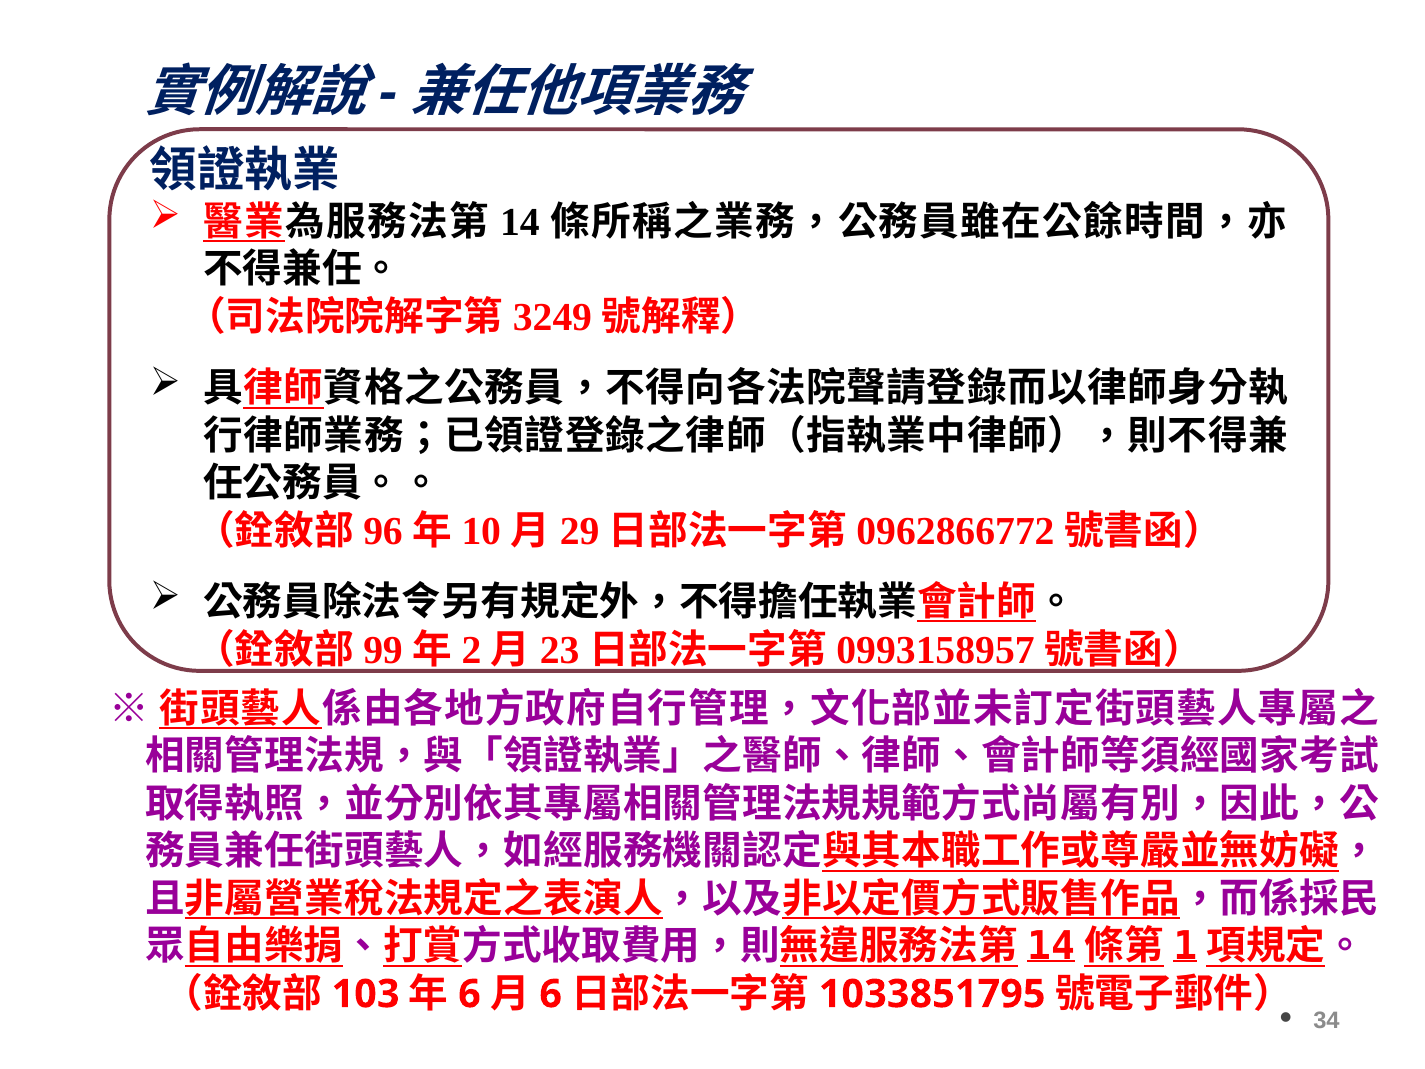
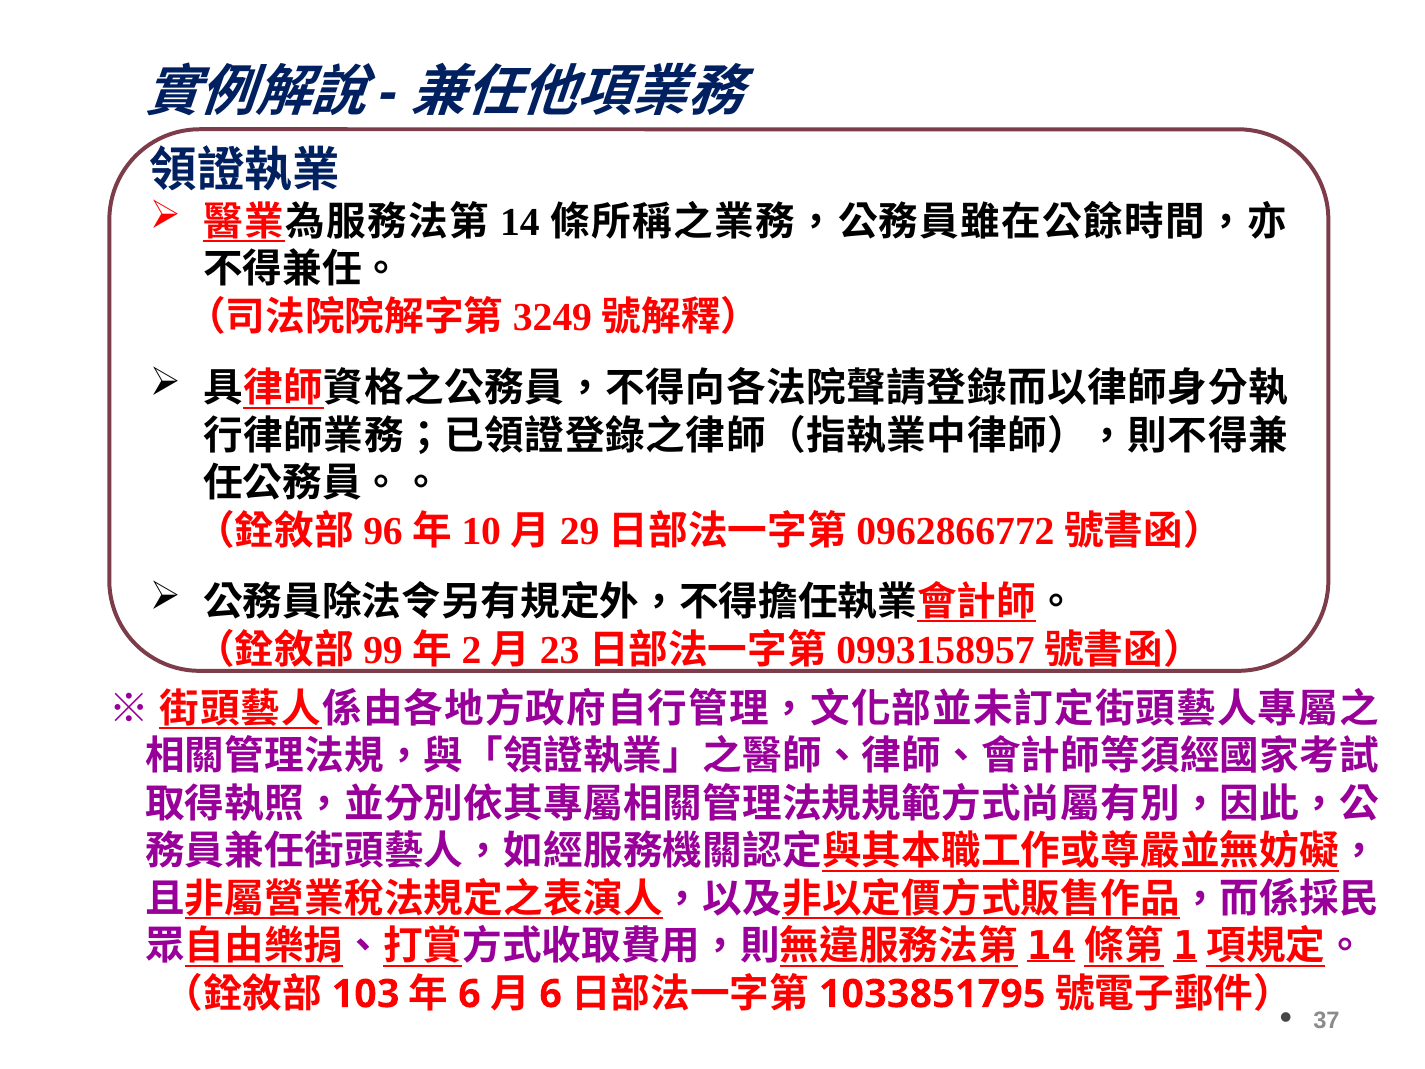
34: 34 -> 37 (1327, 1021)
